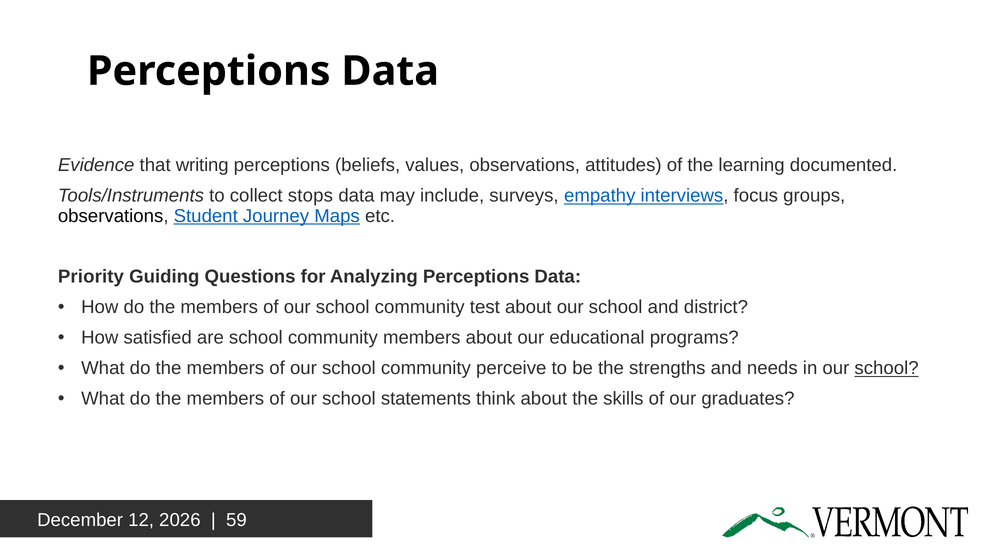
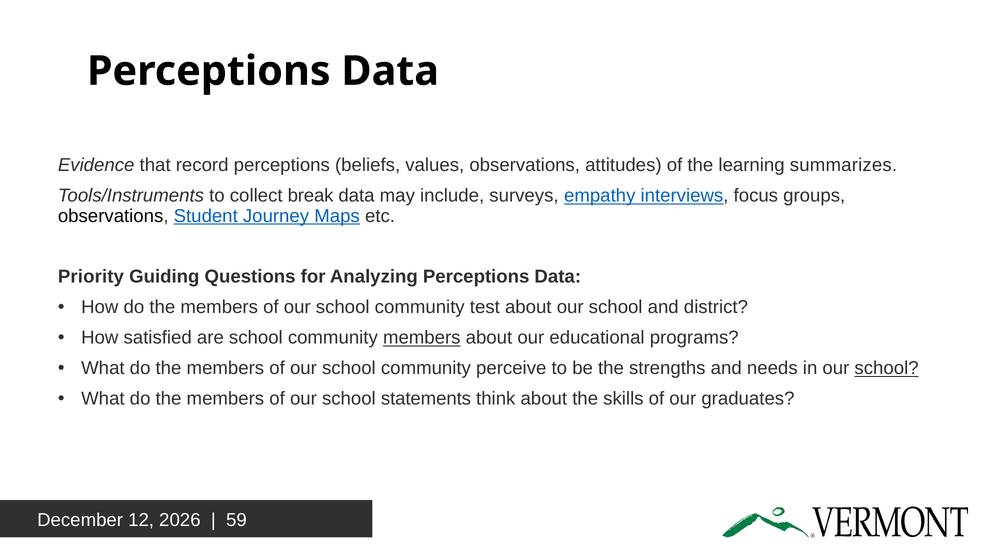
writing: writing -> record (202, 165)
documented: documented -> summarizes (843, 165)
stops: stops -> break (311, 196)
members underline: none -> present (422, 338)
